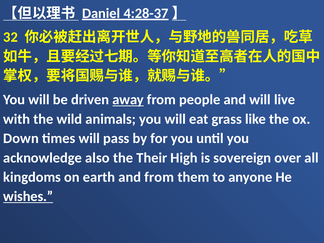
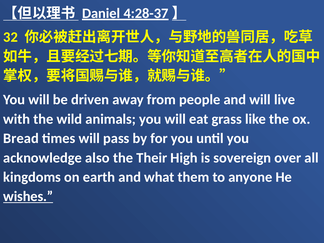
away underline: present -> none (128, 100)
Down: Down -> Bread (21, 138)
and from: from -> what (159, 177)
